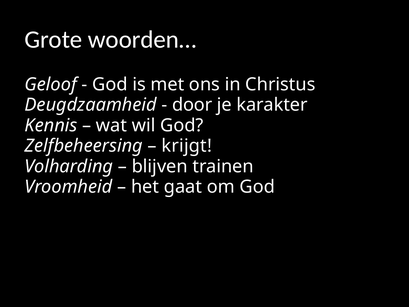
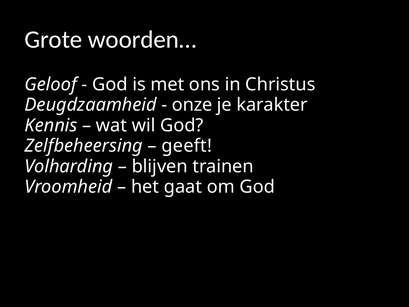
door: door -> onze (192, 105)
krijgt: krijgt -> geeft (187, 146)
